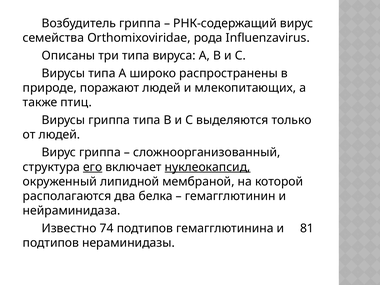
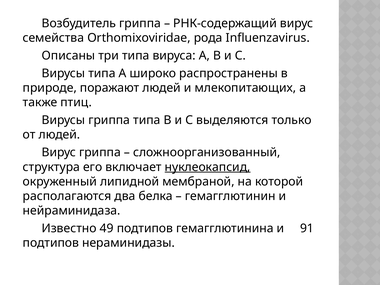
его underline: present -> none (93, 167)
74: 74 -> 49 (107, 228)
81: 81 -> 91 (307, 228)
